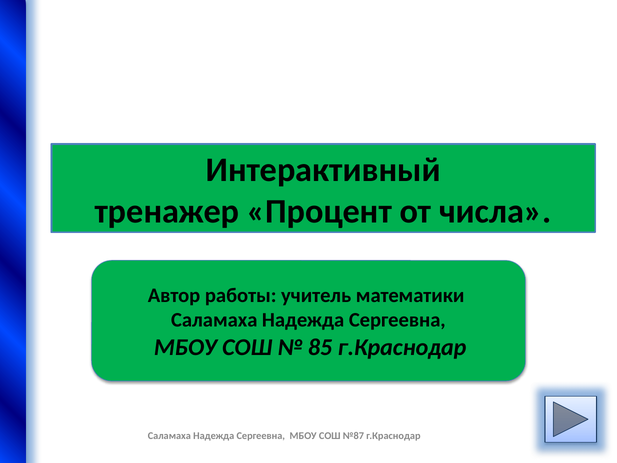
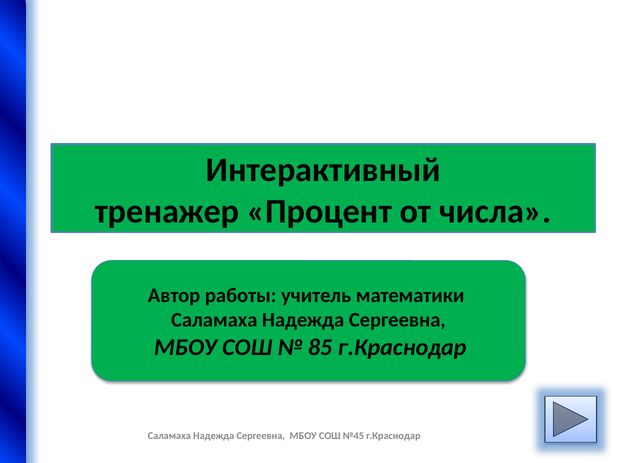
№87: №87 -> №45 (353, 436)
